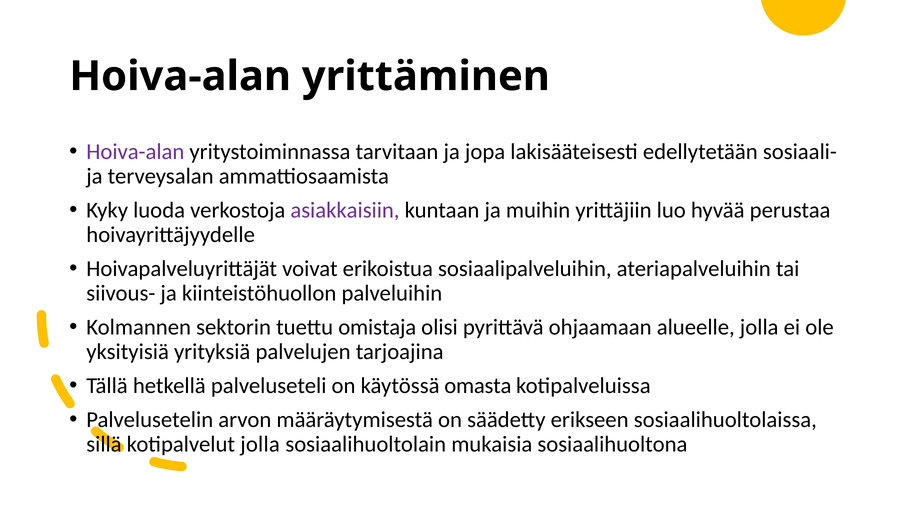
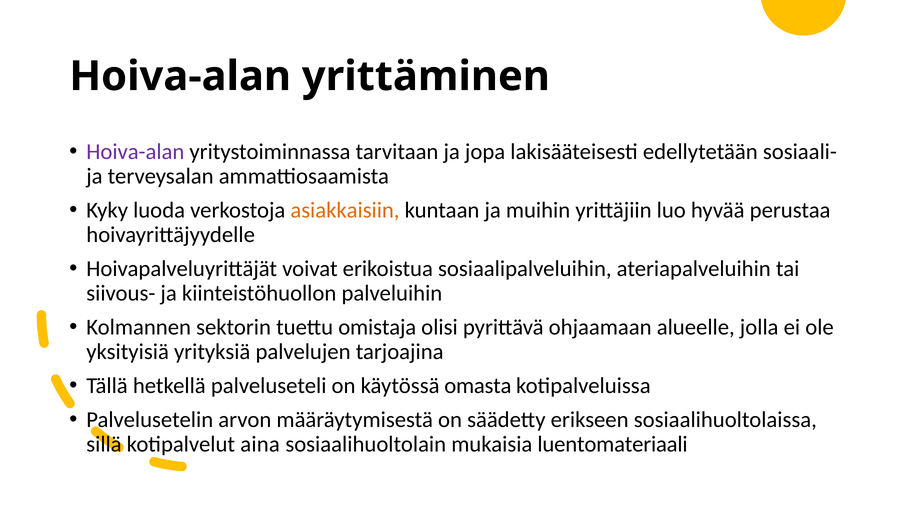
asiakkaisiin colour: purple -> orange (345, 210)
kotipalvelut jolla: jolla -> aina (260, 444)
sosiaalihuoltona: sosiaalihuoltona -> luentomateriaali (613, 444)
